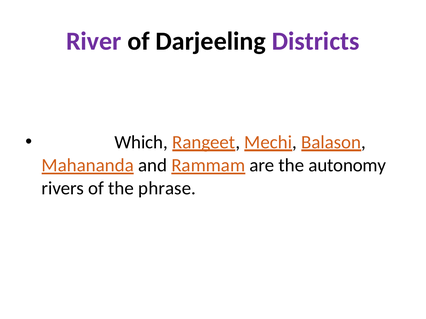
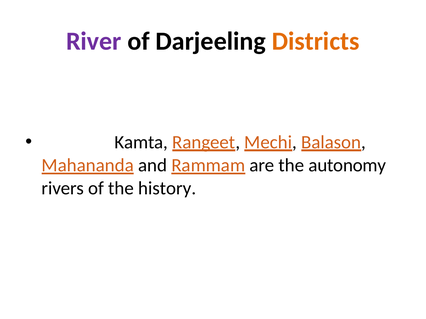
Districts colour: purple -> orange (316, 41)
Which: Which -> Kamta (141, 142)
phrase: phrase -> history (167, 189)
